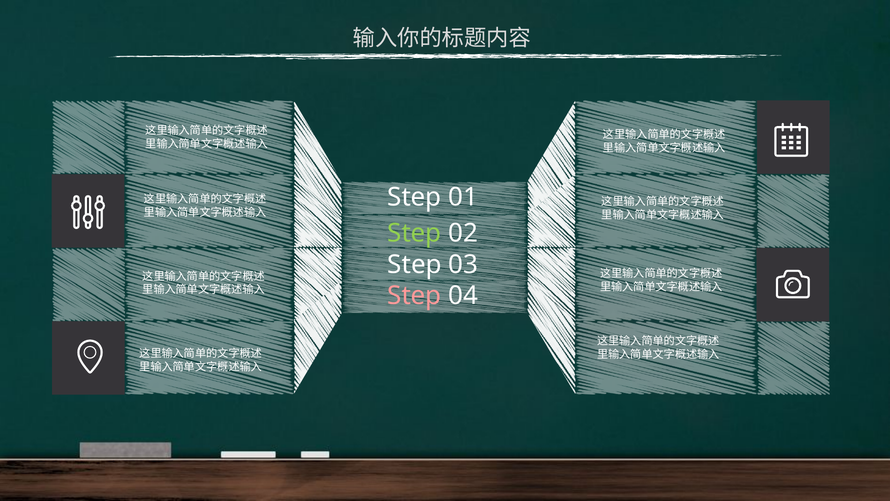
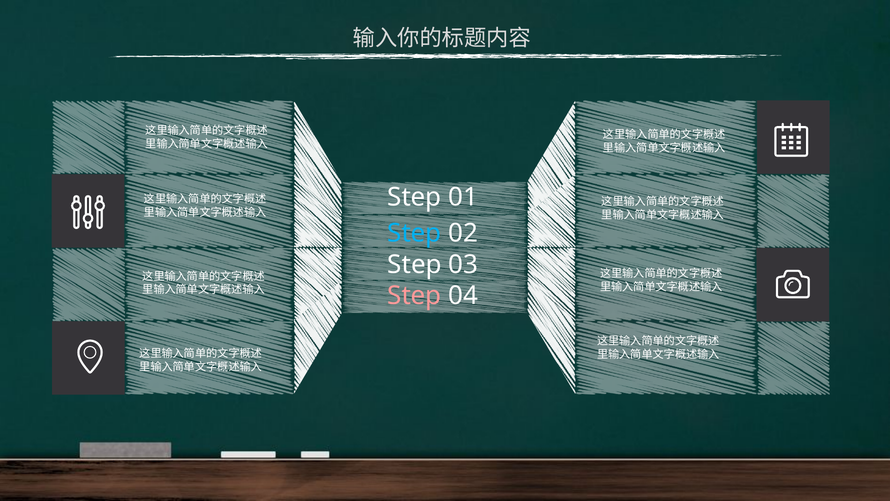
Step colour: light green -> light blue (414, 233)
